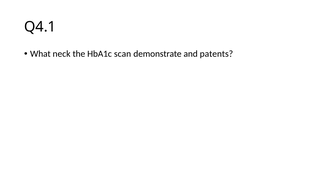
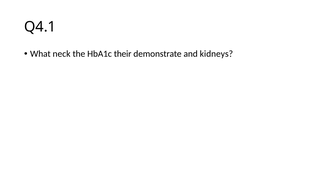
scan: scan -> their (123, 54)
patents: patents -> kidneys (216, 54)
